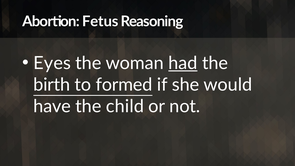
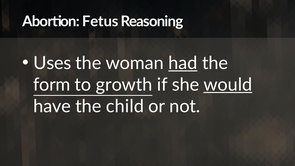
Eyes: Eyes -> Uses (52, 63)
birth: birth -> form (52, 85)
formed: formed -> growth (124, 85)
would underline: none -> present (228, 85)
